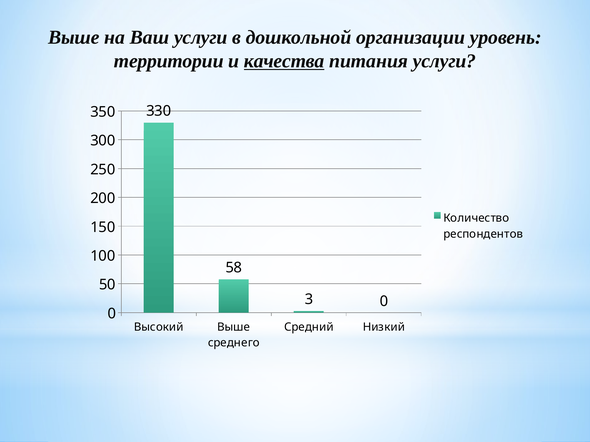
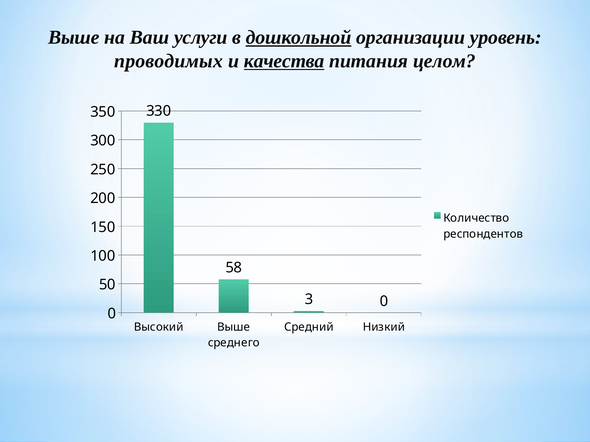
дошкольной underline: none -> present (299, 38)
территории: территории -> проводимых (169, 61)
питания услуги: услуги -> целом (444, 61)
